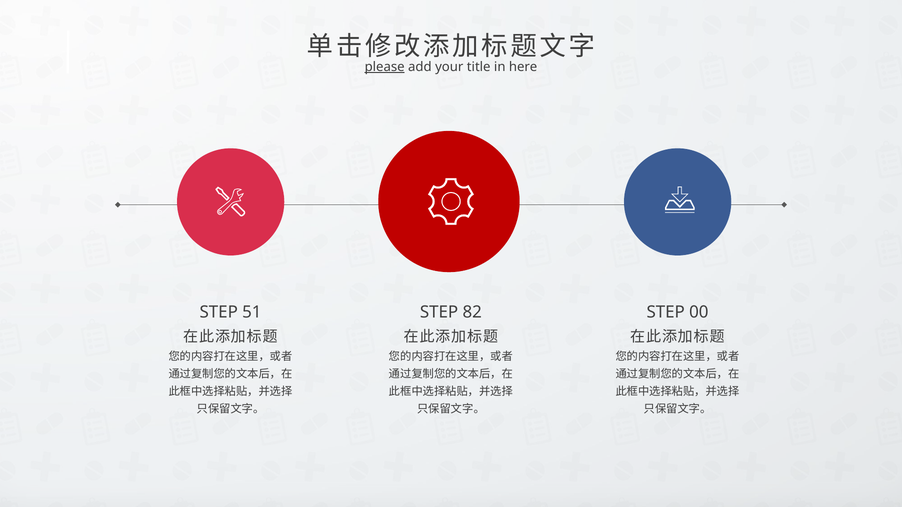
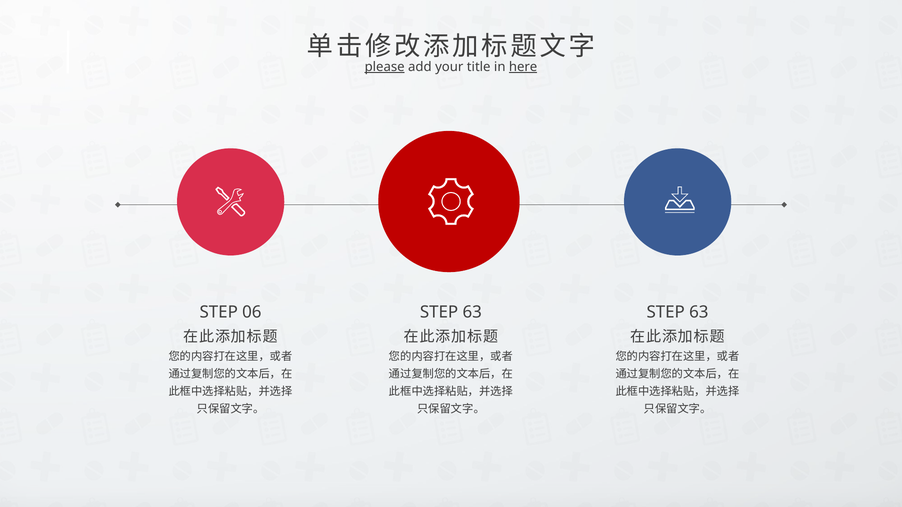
here underline: none -> present (523, 67)
51: 51 -> 06 (252, 312)
82: 82 -> 63 (472, 312)
00: 00 -> 63 (699, 312)
